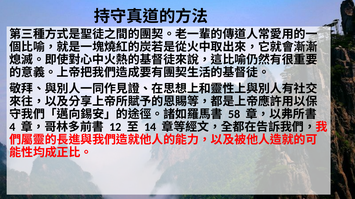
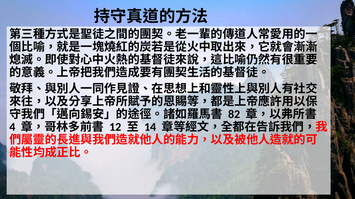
58: 58 -> 82 (234, 115)
